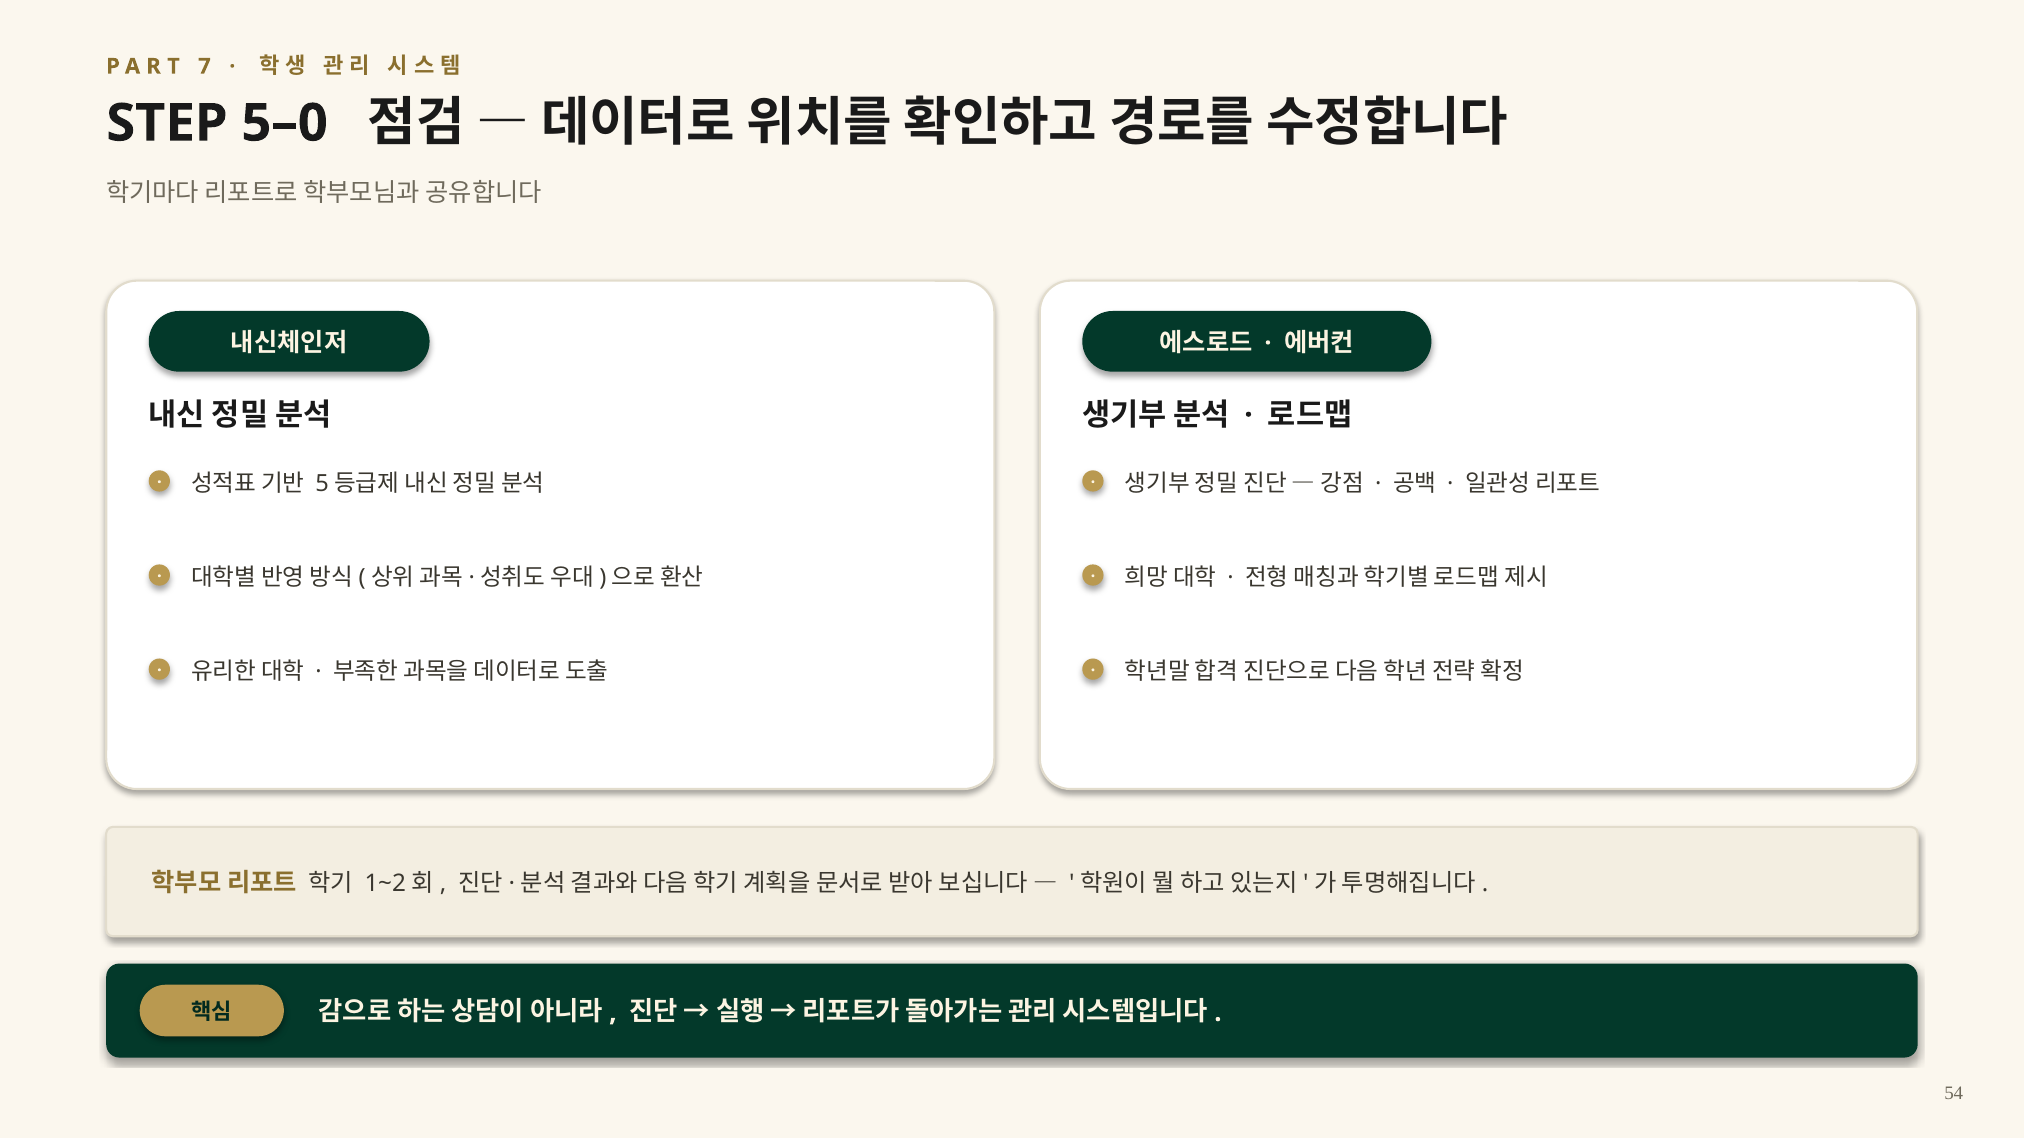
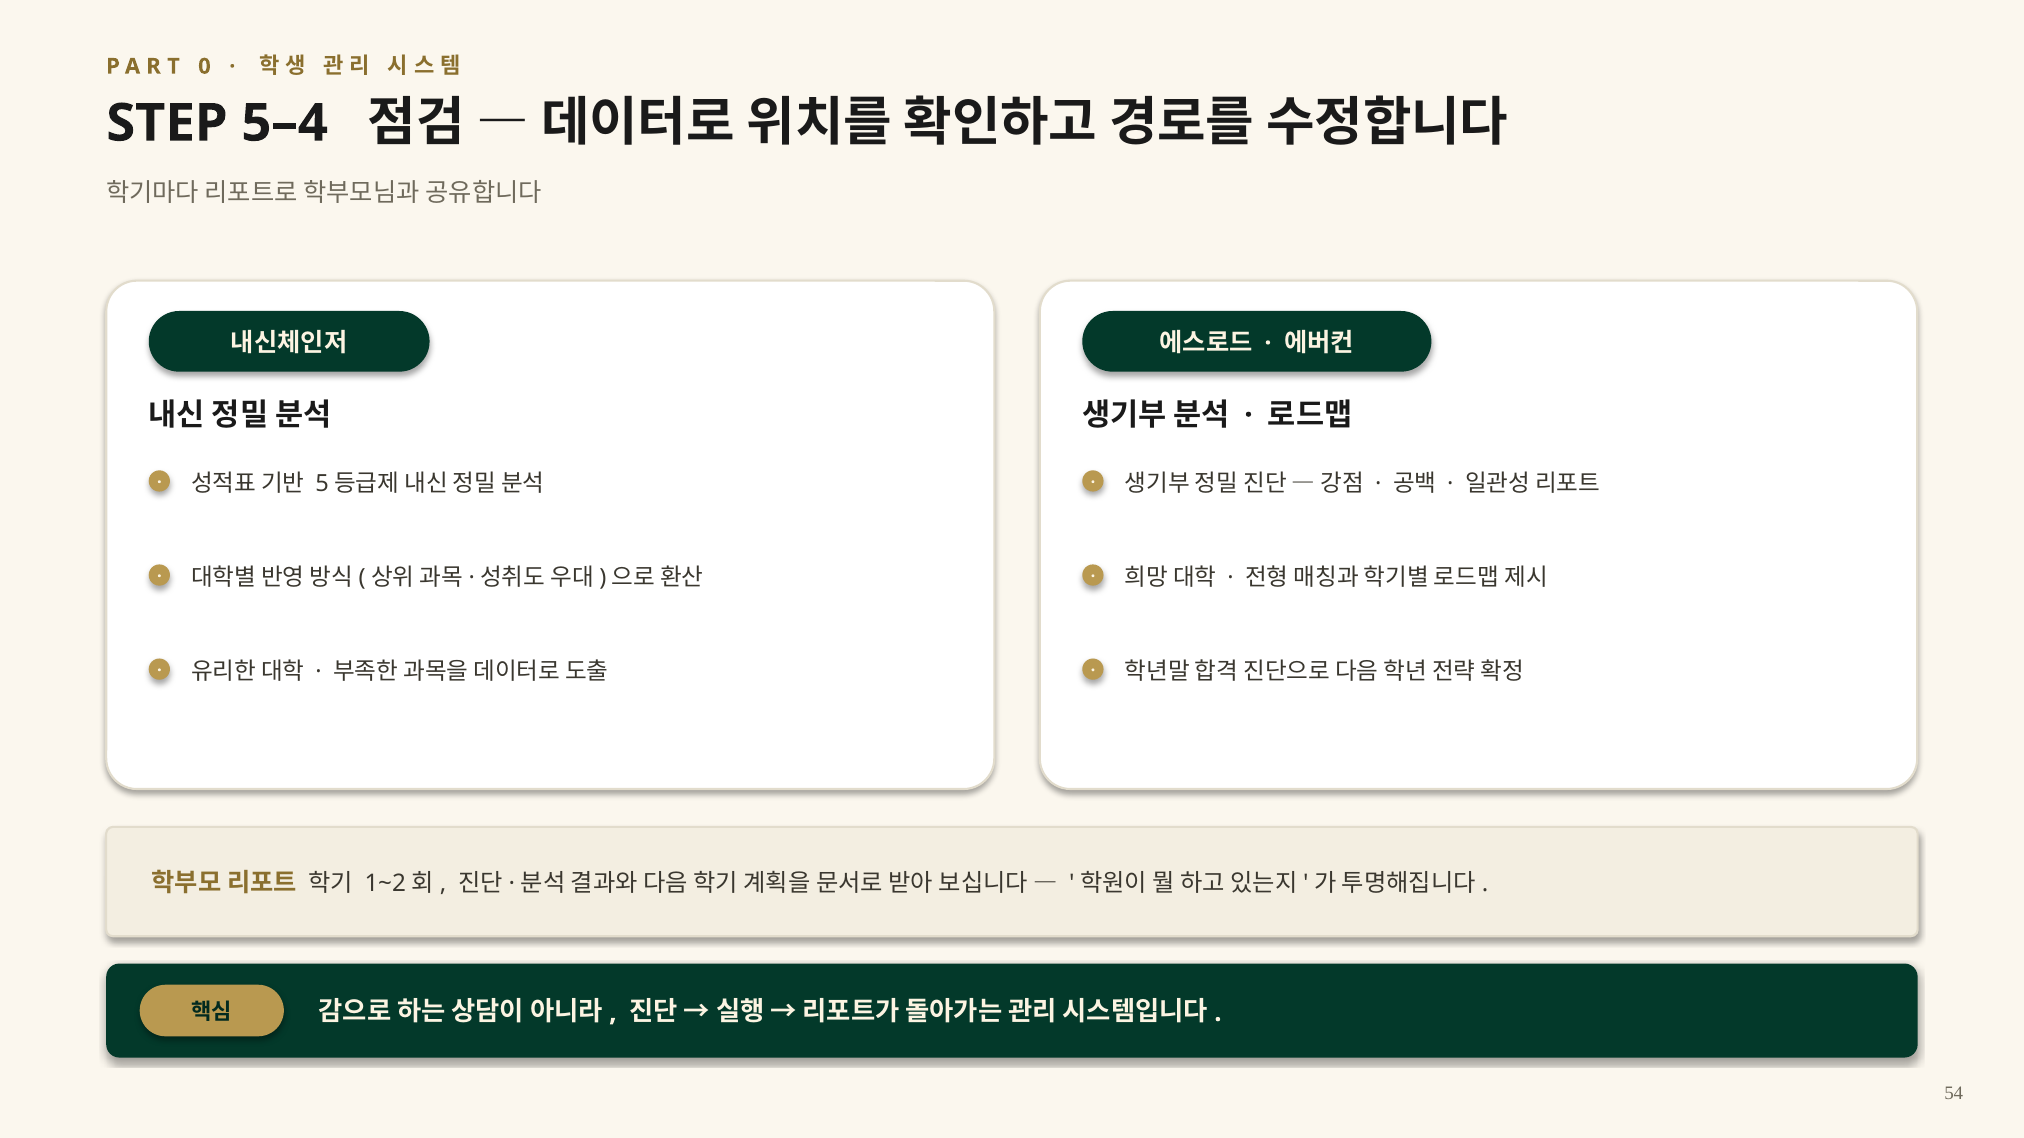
7: 7 -> 0 (204, 66)
5–0: 5–0 -> 5–4 (285, 123)
